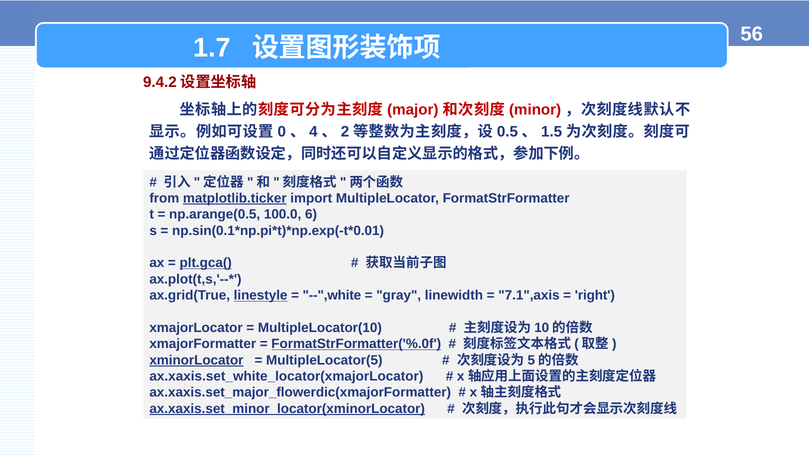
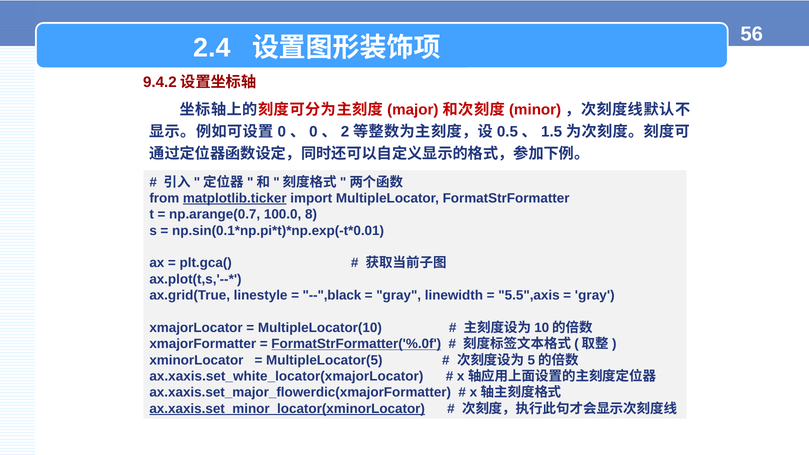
1.7: 1.7 -> 2.4 (212, 48)
4: 4 -> 0 (313, 132)
np.arange(0.5: np.arange(0.5 -> np.arange(0.7 (215, 215)
6: 6 -> 8 (311, 215)
plt.gca( underline: present -> none (206, 263)
linestyle underline: present -> none (261, 295)
--",white: --",white -> --",black (332, 295)
7.1",axis: 7.1",axis -> 5.5",axis (529, 295)
right: right -> gray (595, 295)
xminorLocator underline: present -> none (196, 360)
